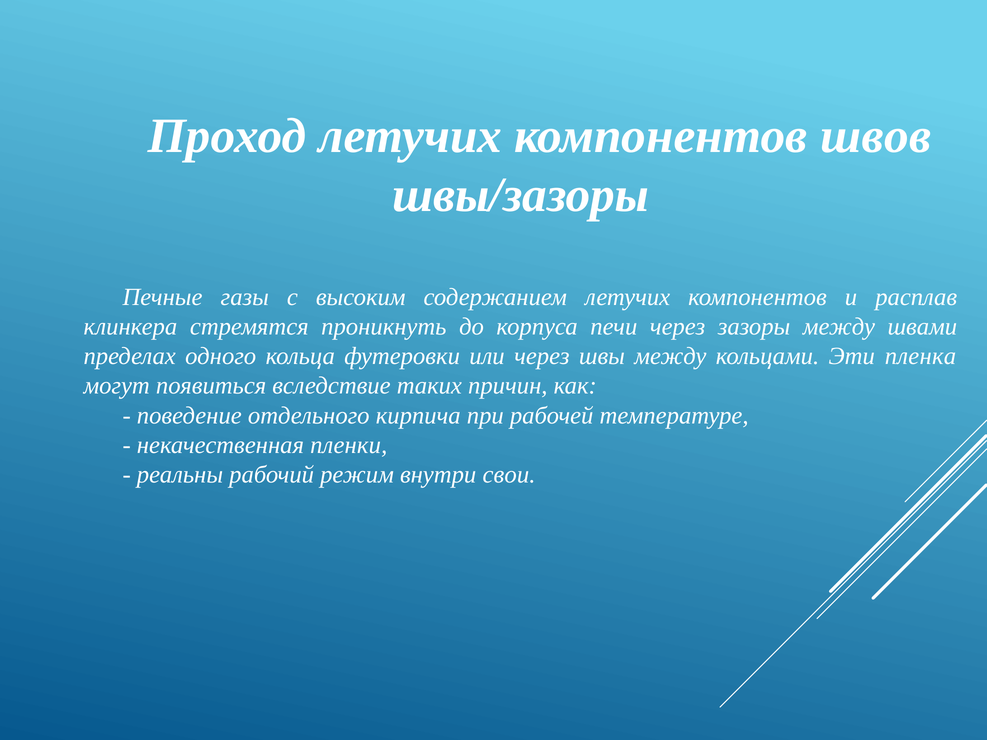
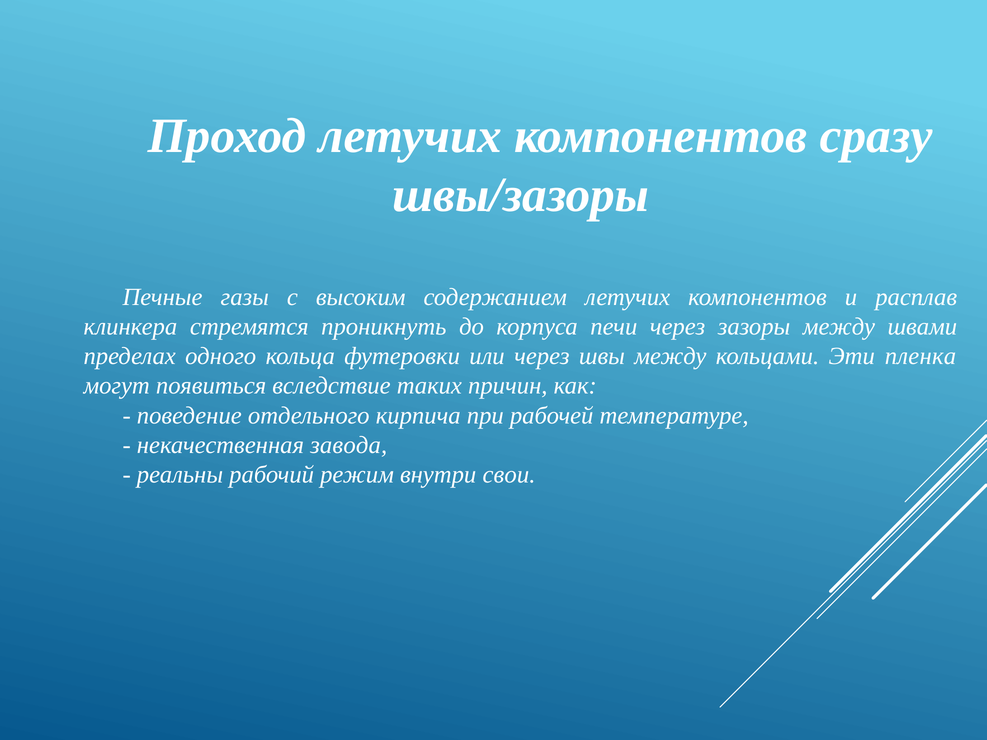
швов: швов -> сразу (876, 136)
пленки: пленки -> завода (349, 445)
